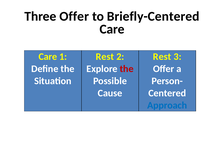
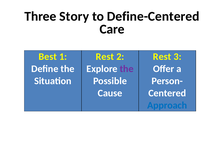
Three Offer: Offer -> Story (74, 16)
Briefly-Centered: Briefly-Centered -> Define-Centered (153, 16)
Care: Care -> Best (48, 57)
the colour: red -> purple (127, 69)
